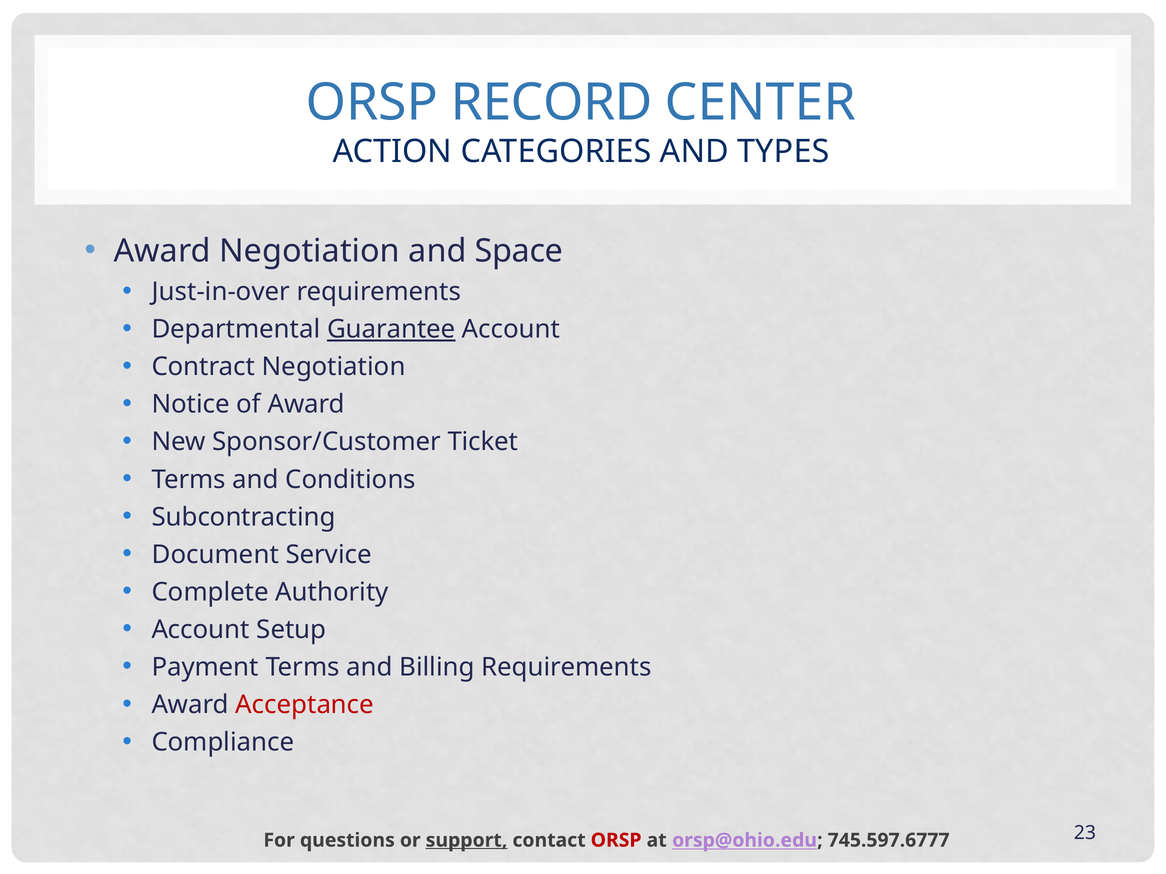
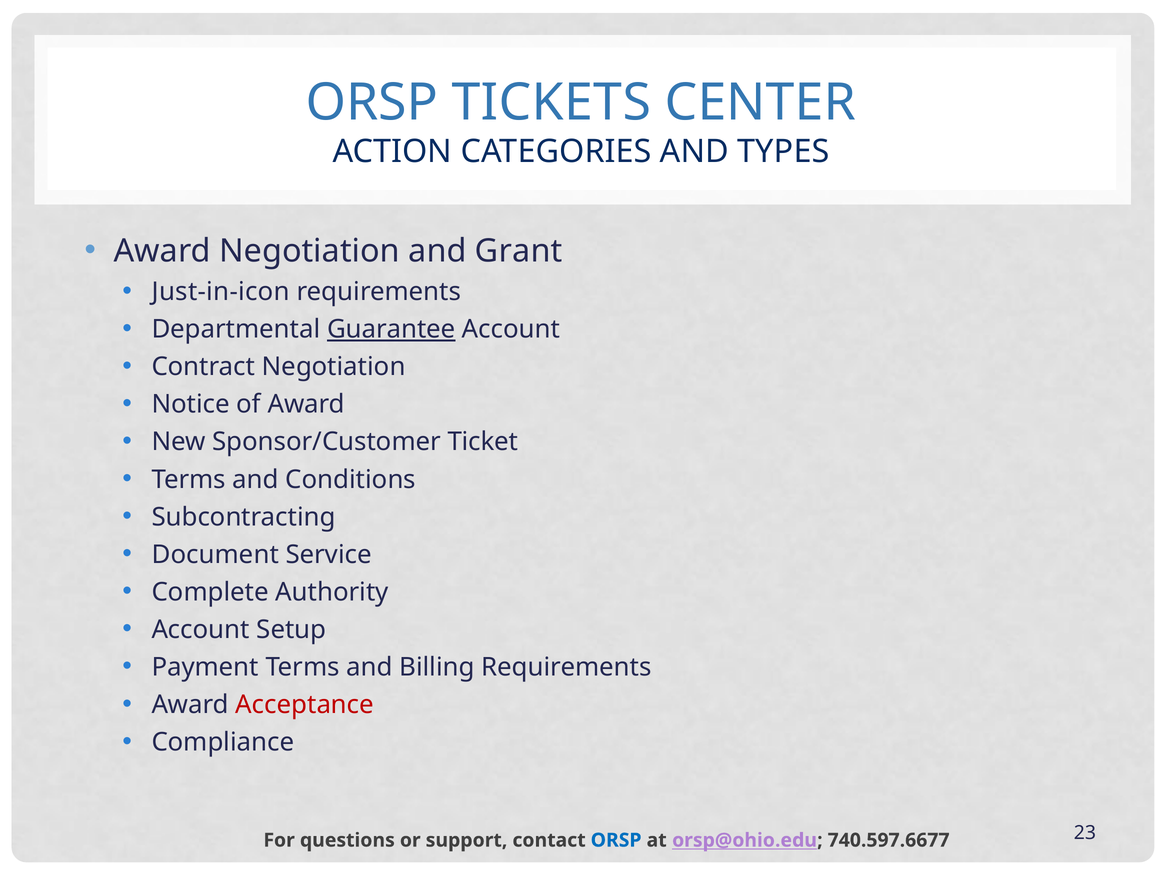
RECORD: RECORD -> TICKETS (551, 102)
Space: Space -> Grant (519, 251)
Just-in-over: Just-in-over -> Just-in-icon (221, 292)
support underline: present -> none (467, 841)
ORSP colour: red -> blue (616, 841)
745.597.6777: 745.597.6777 -> 740.597.6677 (889, 841)
